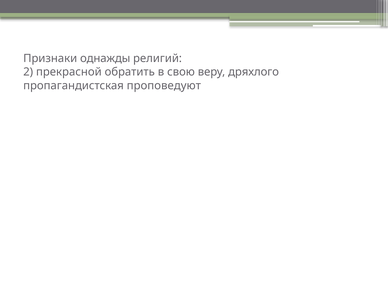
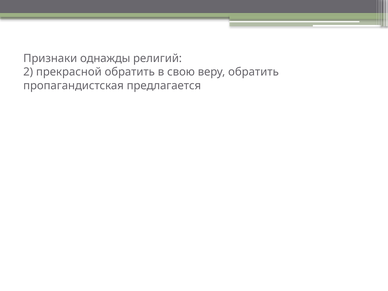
веру дряхлого: дряхлого -> обратить (254, 72)
проповедуют: проповедуют -> предлагается (164, 86)
